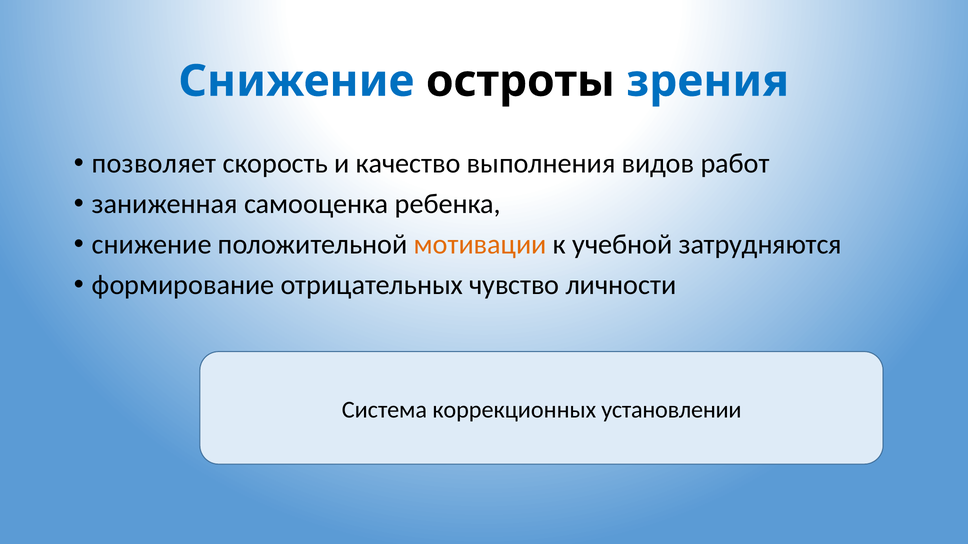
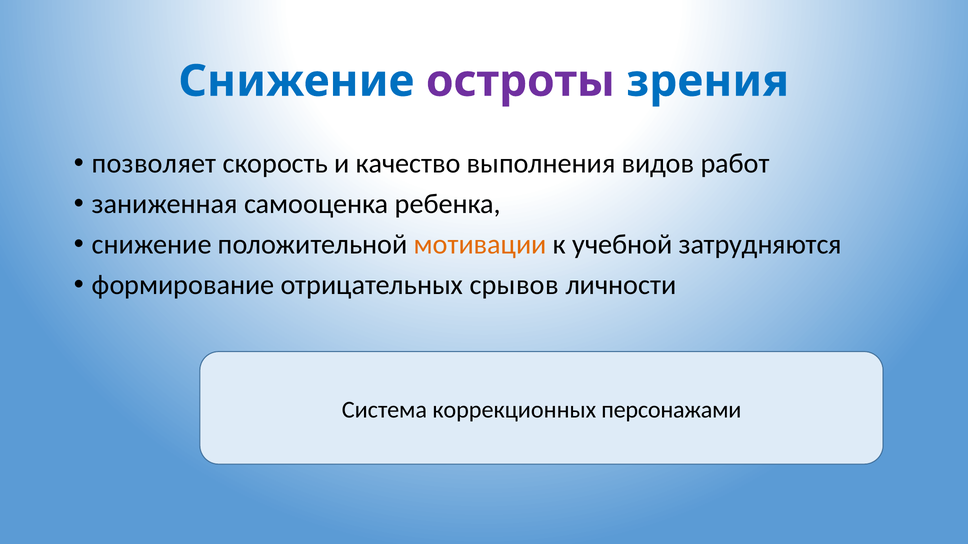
остроты colour: black -> purple (520, 81)
чувство: чувство -> срывов (514, 285)
установлении: установлении -> персонажами (671, 410)
